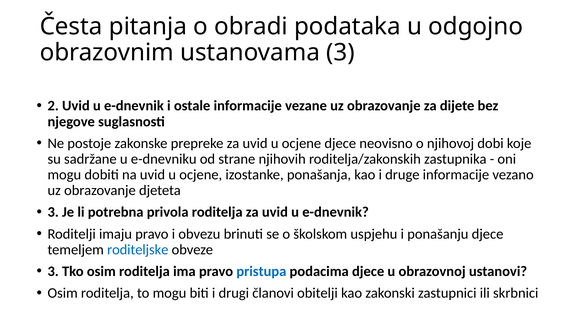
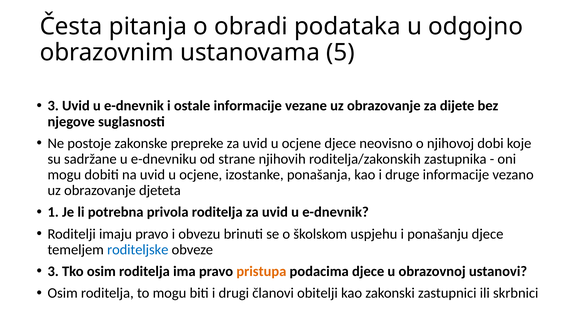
ustanovama 3: 3 -> 5 (340, 53)
2: 2 -> 3 (53, 106)
3: 3 -> 1 (53, 212)
pristupa colour: blue -> orange (261, 271)
